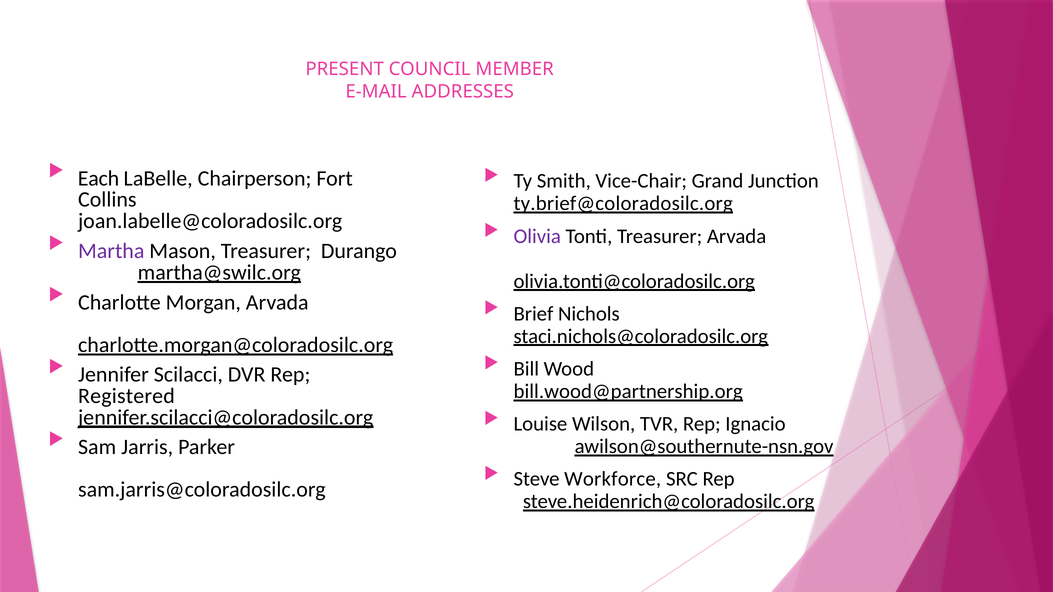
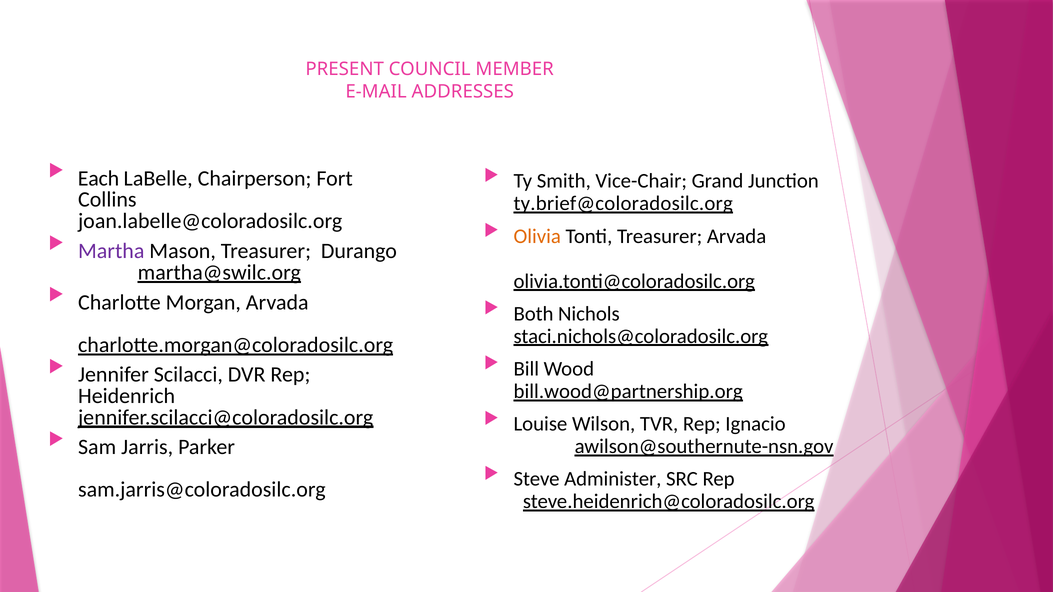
Olivia colour: purple -> orange (537, 236)
Brief: Brief -> Both (534, 314)
Registered: Registered -> Heidenrich (127, 396)
Workforce: Workforce -> Administer (613, 479)
